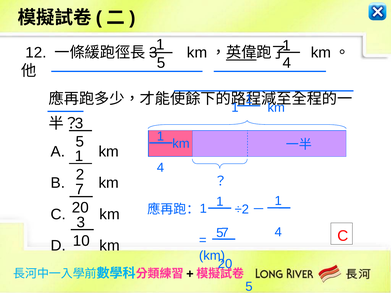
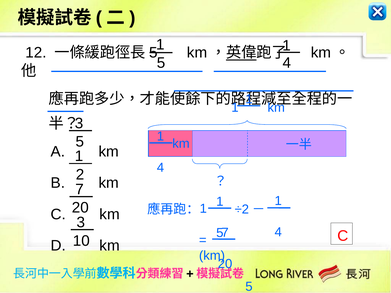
3: 3 -> 5 (153, 53)
